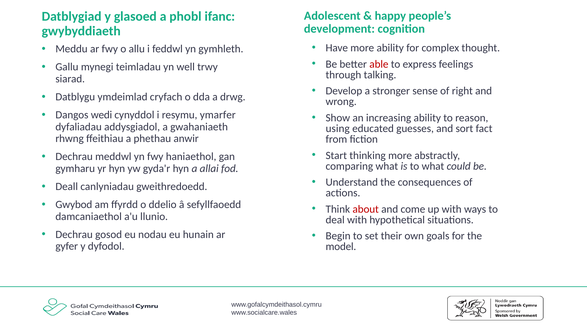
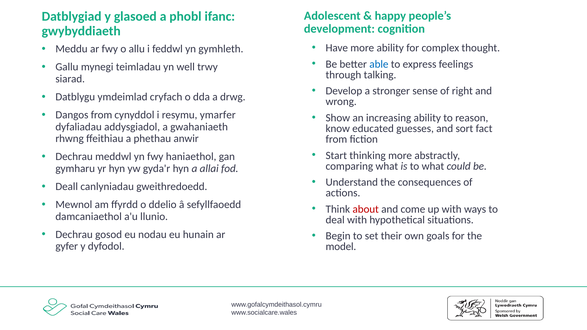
able colour: red -> blue (379, 64)
Dangos wedi: wedi -> from (101, 115)
using: using -> know (338, 129)
Gwybod: Gwybod -> Mewnol (74, 205)
